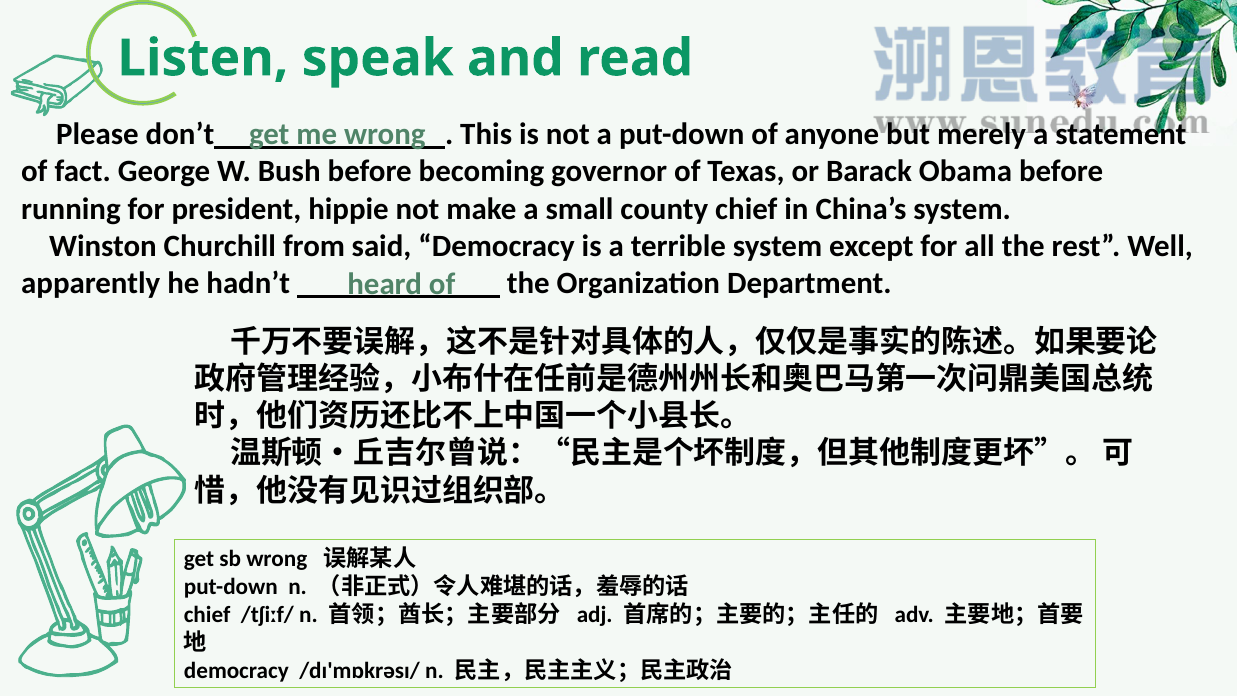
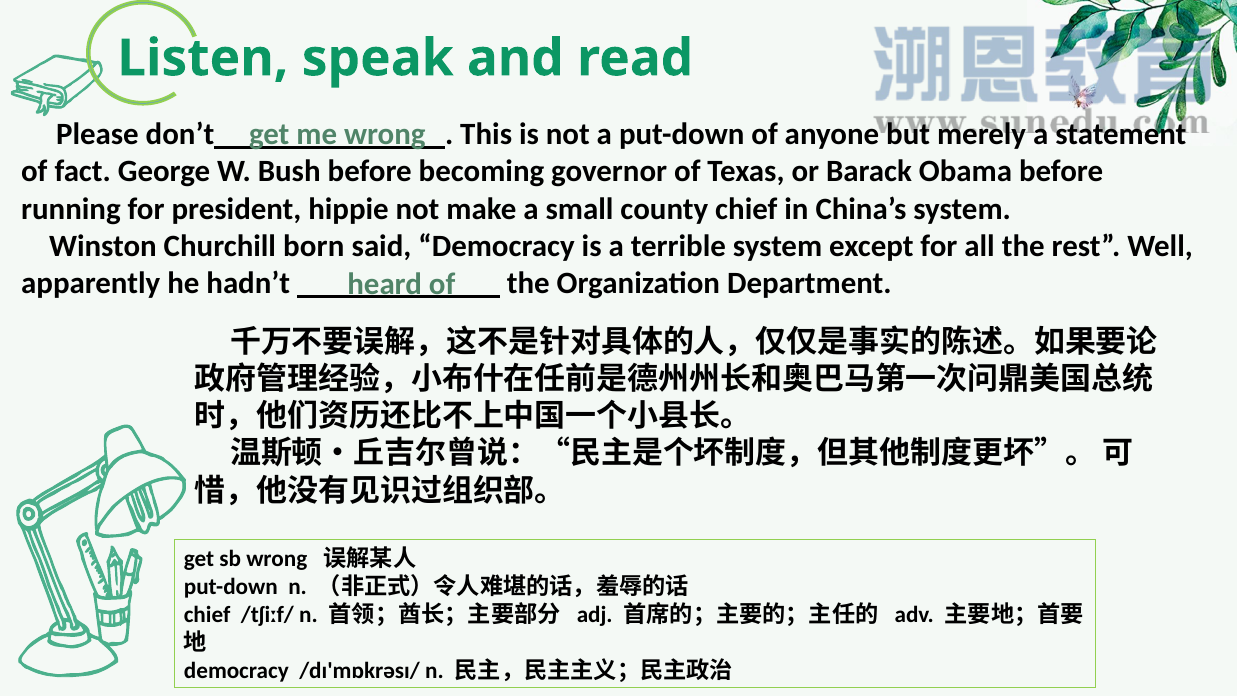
from: from -> born (314, 246)
